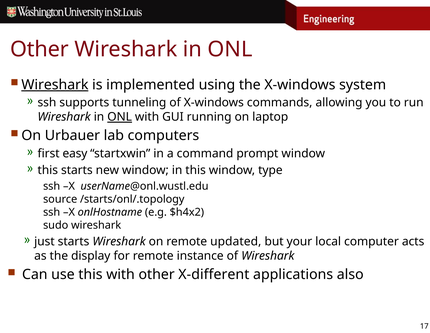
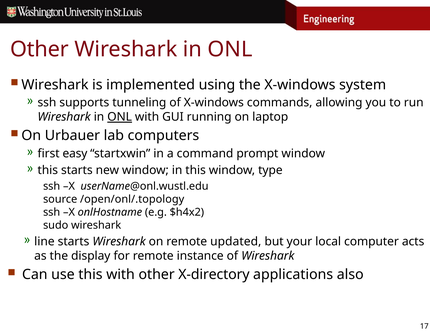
Wireshark underline: present -> none (55, 85)
/starts/onl/.topology: /starts/onl/.topology -> /open/onl/.topology (132, 199)
just: just -> line (44, 241)
X-different: X-different -> X-directory (214, 274)
